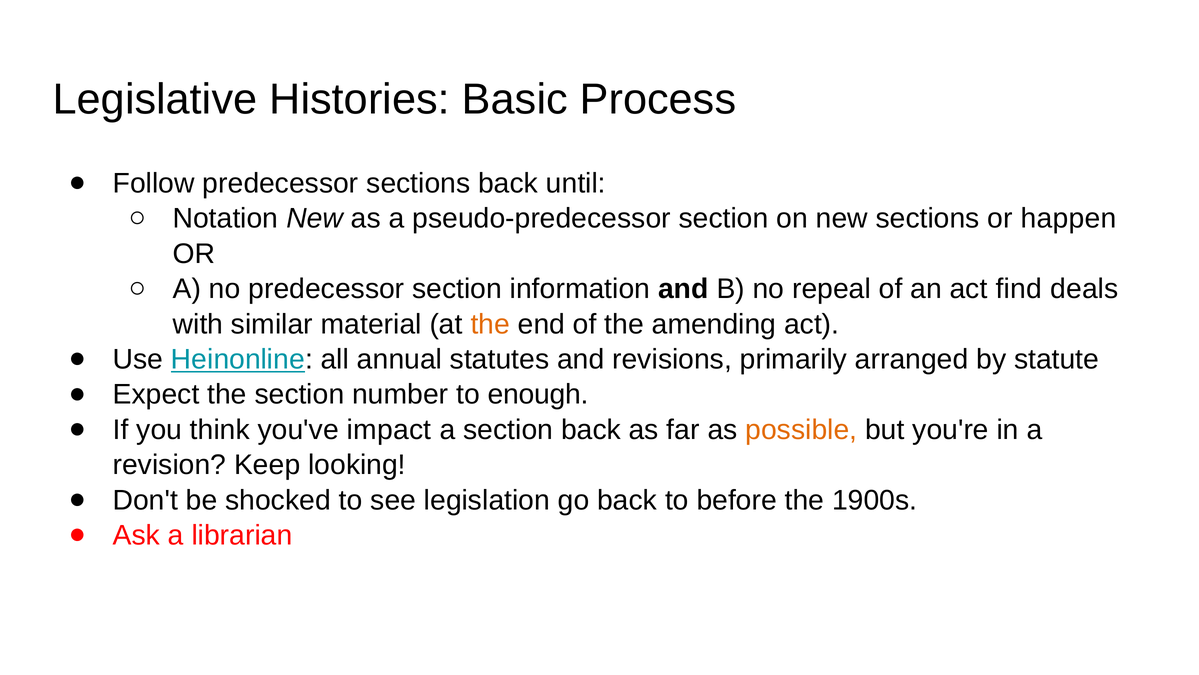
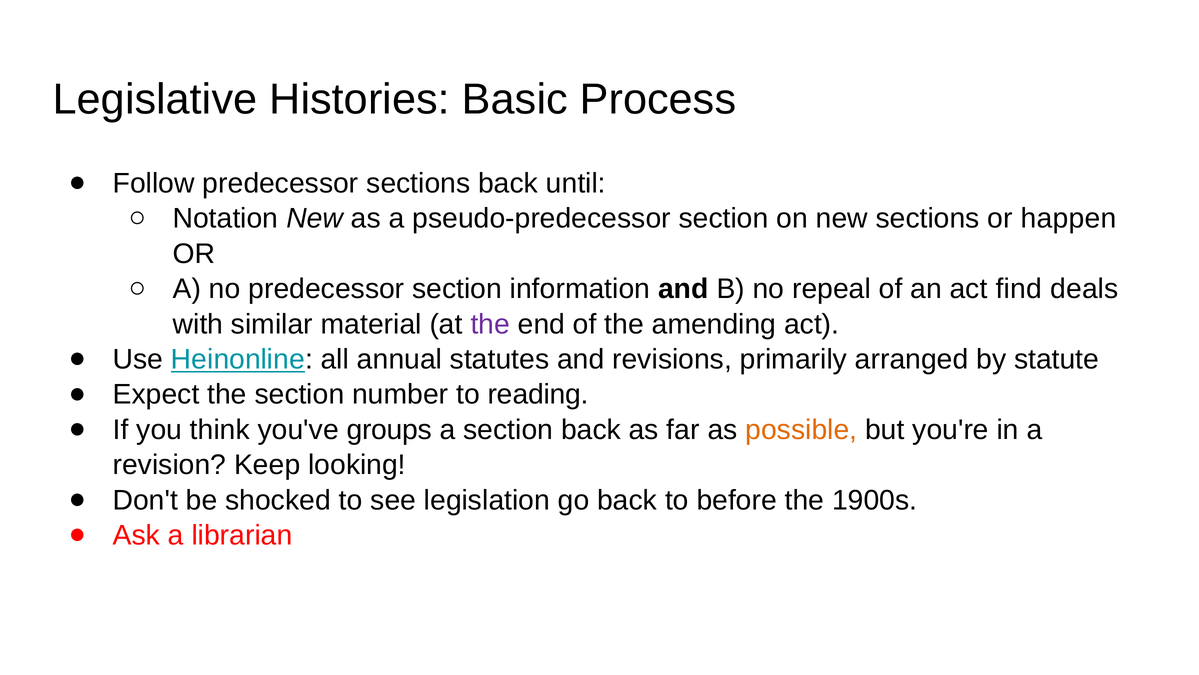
the colour: orange -> purple (490, 324)
enough: enough -> reading (538, 394)
impact: impact -> groups (389, 429)
